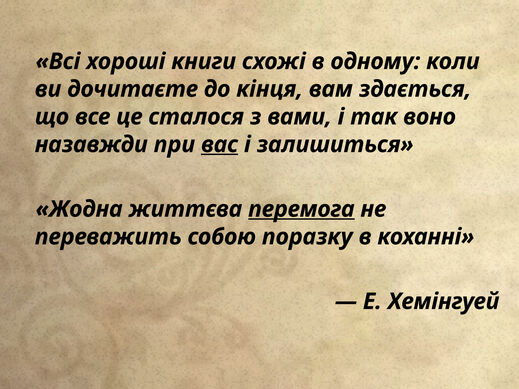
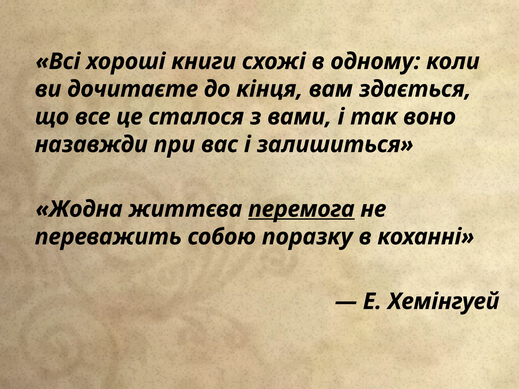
вас underline: present -> none (220, 145)
